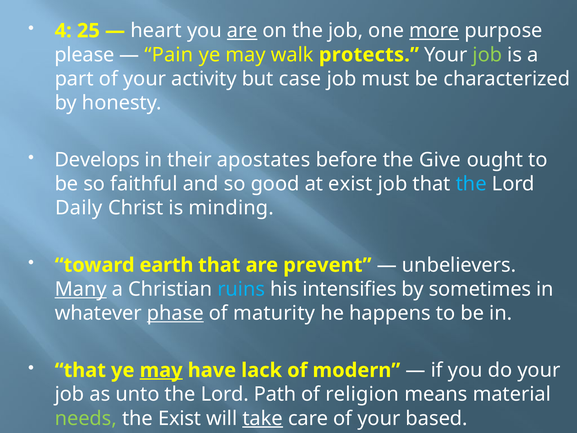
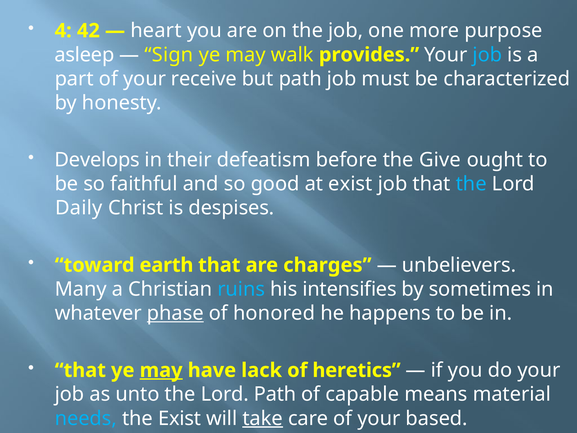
25: 25 -> 42 (88, 31)
are underline: present -> none (242, 31)
more underline: present -> none (434, 31)
please: please -> asleep (84, 55)
Pain: Pain -> Sign (169, 55)
protects: protects -> provides (369, 55)
job colour: light green -> light blue (487, 55)
activity: activity -> receive (204, 79)
but case: case -> path (300, 79)
apostates: apostates -> defeatism (264, 160)
minding: minding -> despises (231, 208)
prevent: prevent -> charges (327, 265)
Many underline: present -> none (81, 289)
maturity: maturity -> honored (274, 313)
modern: modern -> heretics (357, 370)
religion: religion -> capable (362, 394)
needs colour: light green -> light blue (86, 418)
